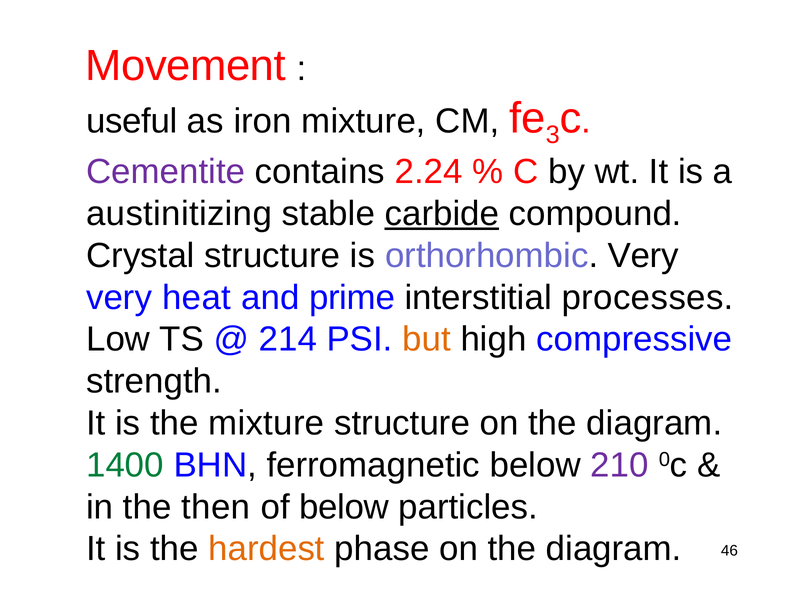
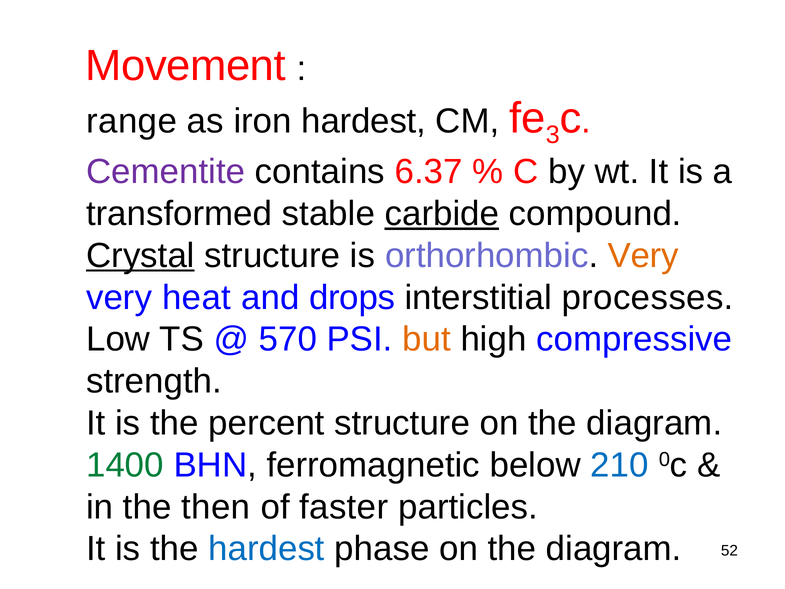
useful: useful -> range (132, 121)
iron mixture: mixture -> hardest (364, 121)
2.24: 2.24 -> 6.37 (429, 172)
austinitizing: austinitizing -> transformed (179, 214)
Crystal underline: none -> present (140, 256)
Very colour: black -> orange (643, 256)
prime: prime -> drops (352, 297)
214: 214 -> 570 (288, 339)
the mixture: mixture -> percent (266, 423)
210 colour: purple -> blue (620, 465)
of below: below -> faster (344, 507)
hardest colour: orange -> blue (266, 549)
46: 46 -> 52 (729, 550)
